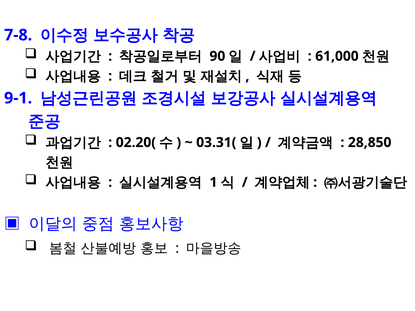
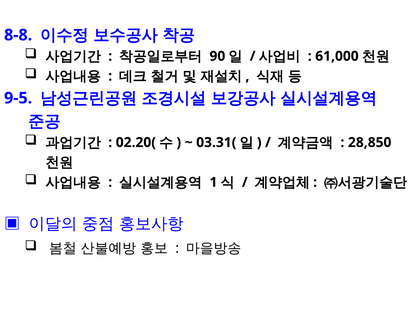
7-8: 7-8 -> 8-8 (18, 35)
9-1: 9-1 -> 9-5 (18, 98)
